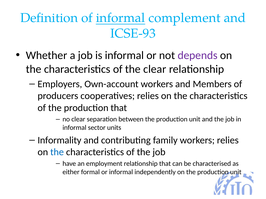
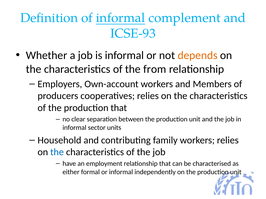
depends colour: purple -> orange (198, 56)
the clear: clear -> from (155, 69)
Informality: Informality -> Household (59, 140)
